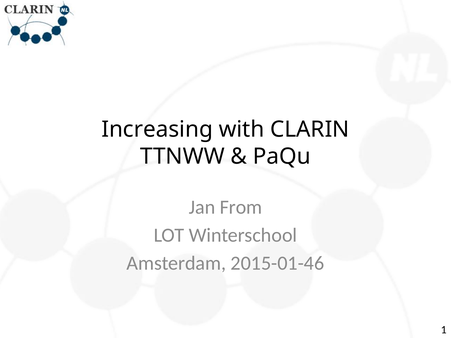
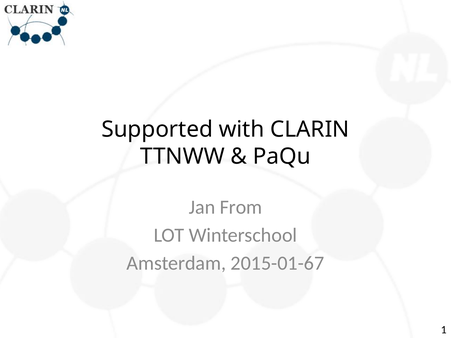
Increasing: Increasing -> Supported (157, 129)
2015-01-46: 2015-01-46 -> 2015-01-67 (277, 264)
